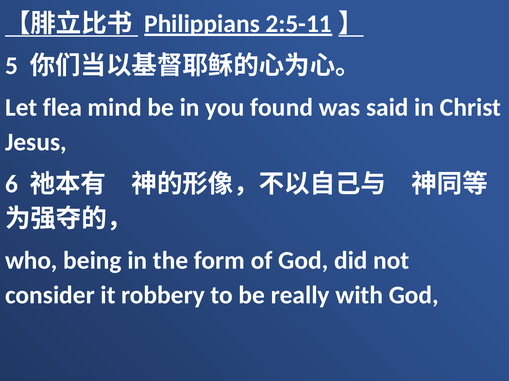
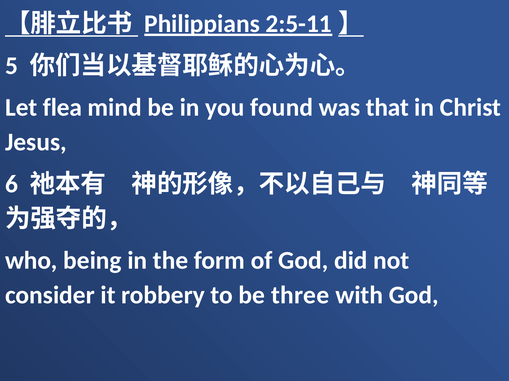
said: said -> that (387, 108)
really: really -> three (300, 296)
